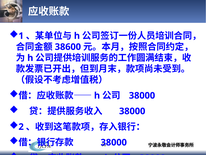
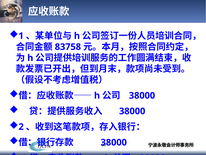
38600: 38600 -> 83758 (68, 47)
